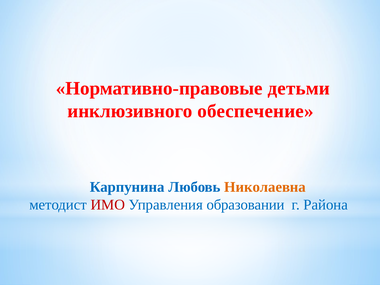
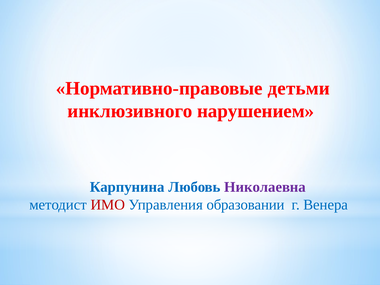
обеспечение: обеспечение -> нарушением (256, 111)
Николаевна colour: orange -> purple (265, 187)
Района: Района -> Венера (326, 205)
